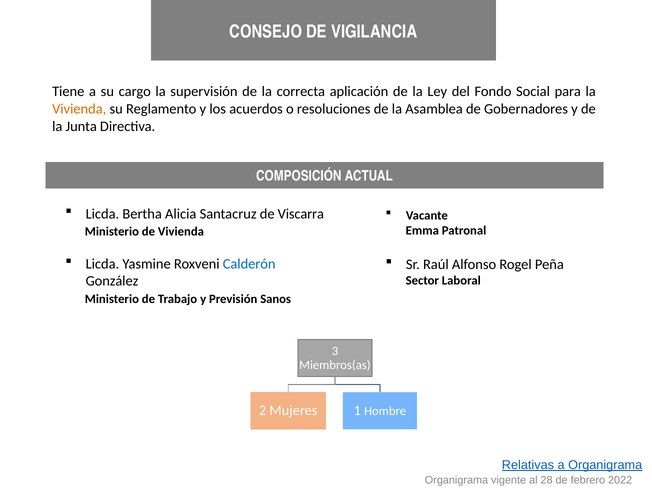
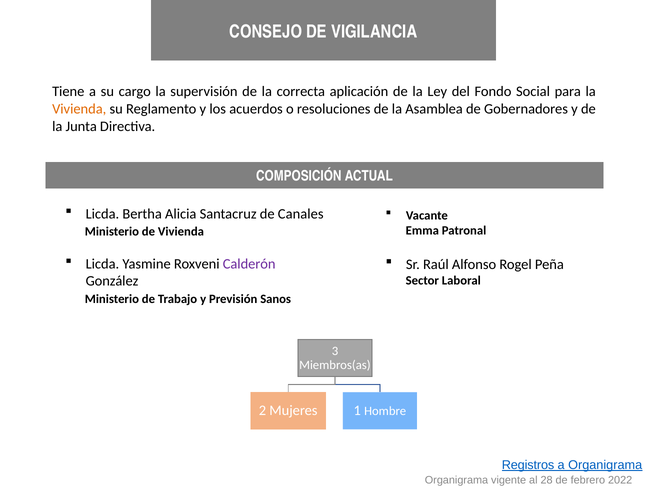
Viscarra: Viscarra -> Canales (301, 214)
Calderón colour: blue -> purple (249, 264)
Relativas: Relativas -> Registros (528, 465)
